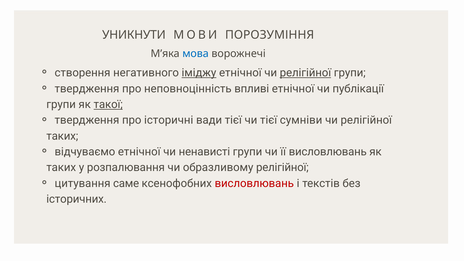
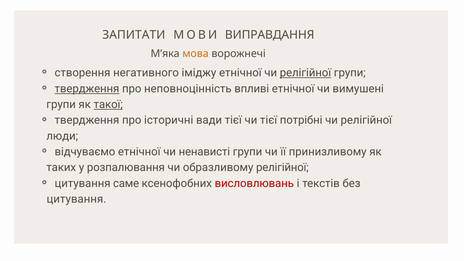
УНИКНУТИ: УНИКНУТИ -> ЗАПИТАТИ (134, 35)
ПОРОЗУМІННЯ: ПОРОЗУМІННЯ -> ВИПРАВДАННЯ (270, 35)
мова colour: blue -> orange (196, 54)
іміджу underline: present -> none (199, 73)
твердження underline: none -> present (87, 89)
публікації: публікації -> вимушені (358, 89)
сумніви: сумніви -> потрібні (301, 120)
таких: таких -> люди (62, 136)
її висловлювань: висловлювань -> принизливому (328, 152)
історичних: історичних -> цитування (76, 199)
